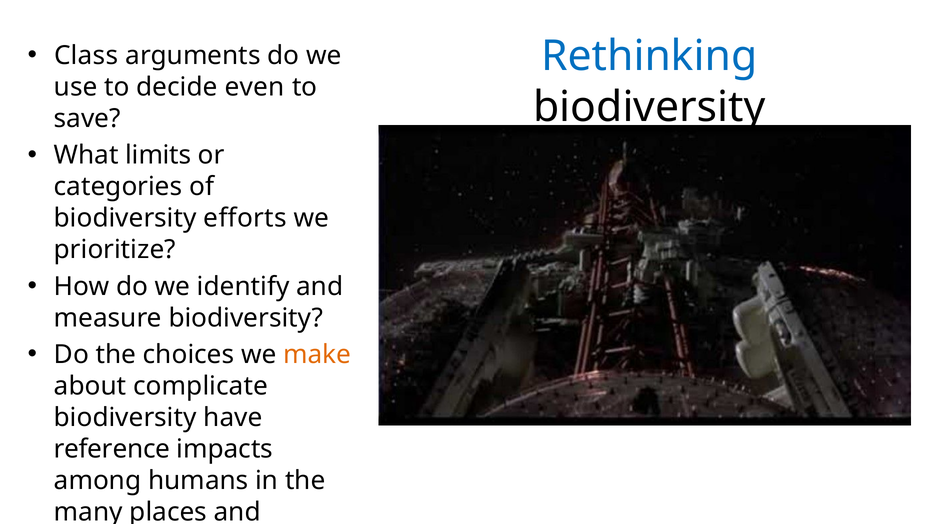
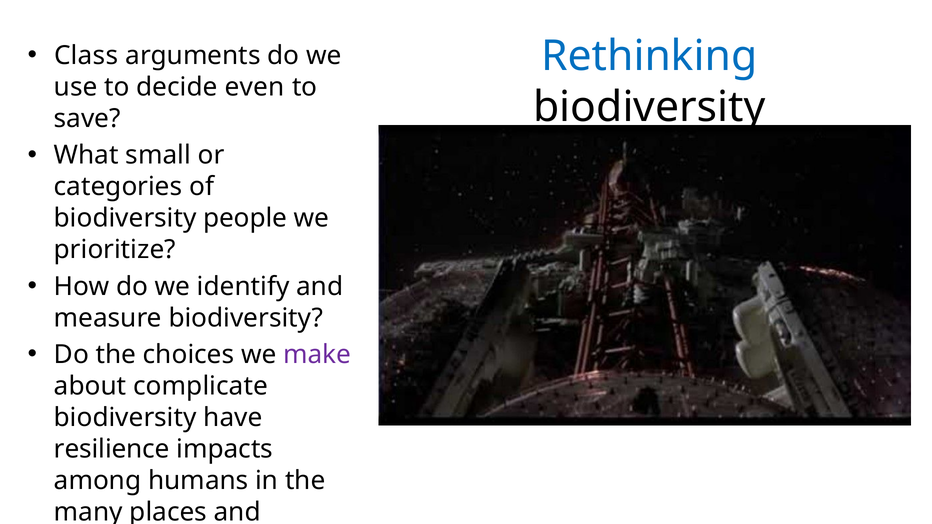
limits: limits -> small (158, 155)
efforts: efforts -> people (245, 218)
make colour: orange -> purple (317, 355)
reference: reference -> resilience (112, 449)
